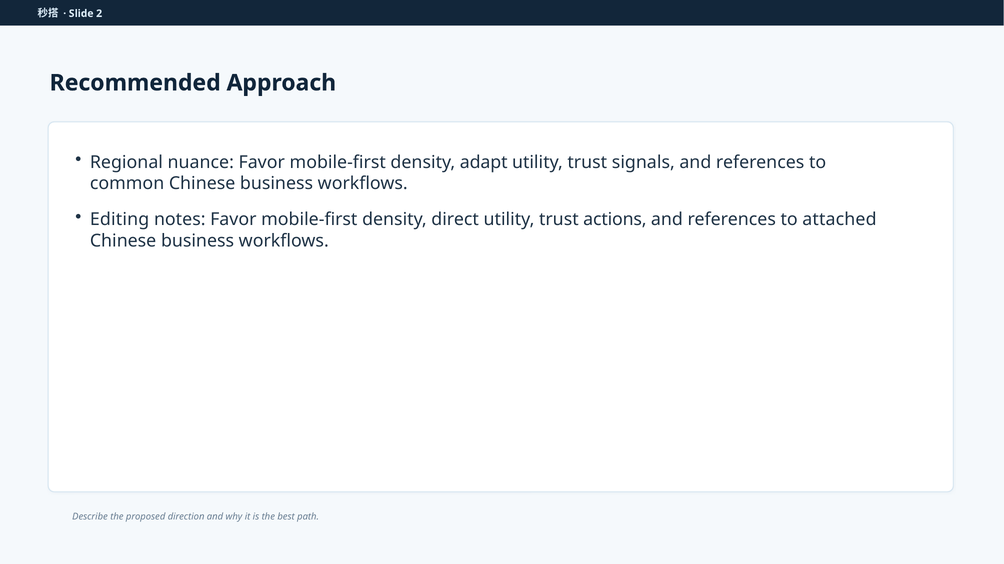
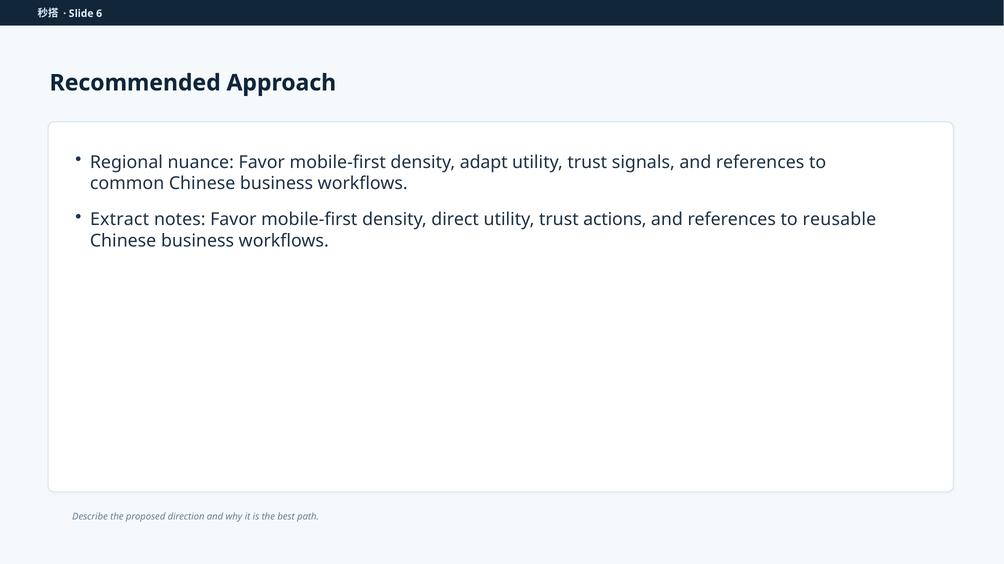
2: 2 -> 6 (99, 14)
Editing: Editing -> Extract (120, 220)
attached: attached -> reusable (839, 220)
